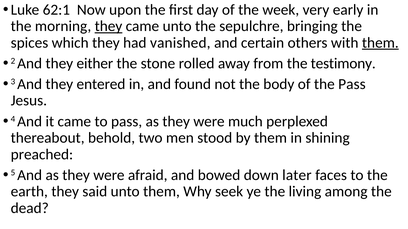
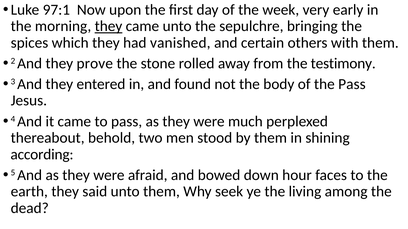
62:1: 62:1 -> 97:1 (56, 10)
them underline: present -> none (380, 43)
either: either -> prove (95, 64)
preached: preached -> according (42, 155)
later: later -> hour (297, 175)
